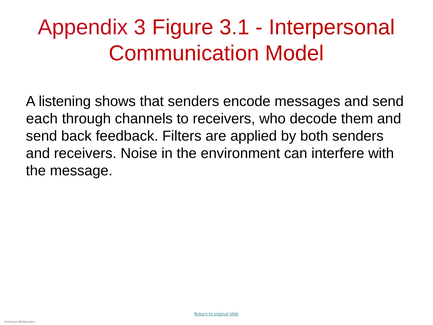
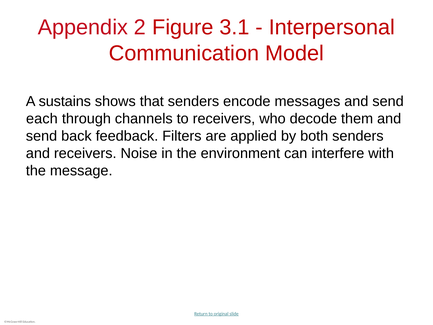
3: 3 -> 2 (140, 27)
listening: listening -> sustains (65, 101)
